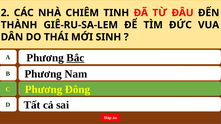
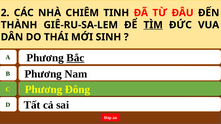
TÌM underline: none -> present (153, 25)
